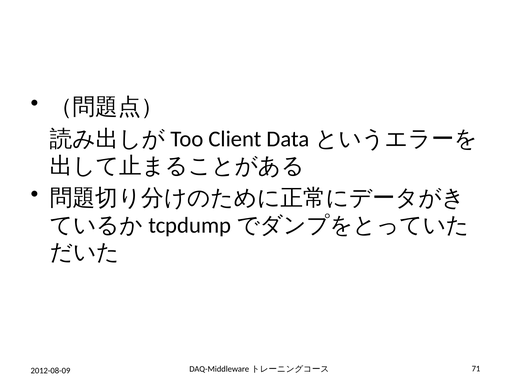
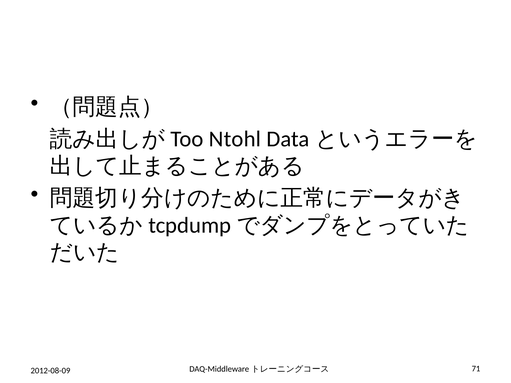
Client: Client -> Ntohl (235, 139)
